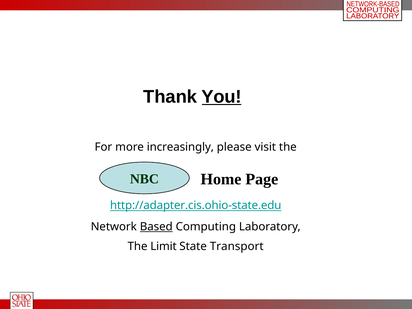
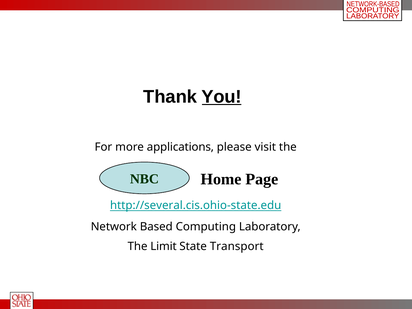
increasingly: increasingly -> applications (180, 147)
http://adapter.cis.ohio-state.edu: http://adapter.cis.ohio-state.edu -> http://several.cis.ohio-state.edu (196, 205)
Based underline: present -> none (156, 227)
